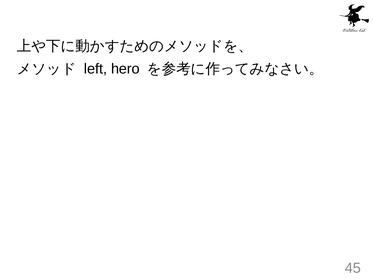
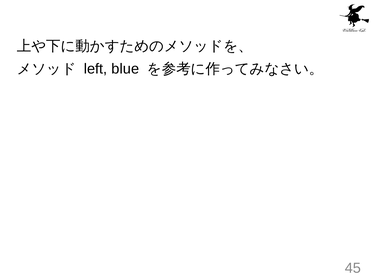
hero: hero -> blue (125, 69)
